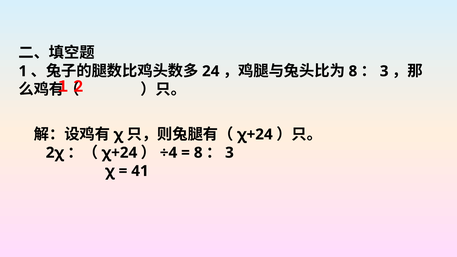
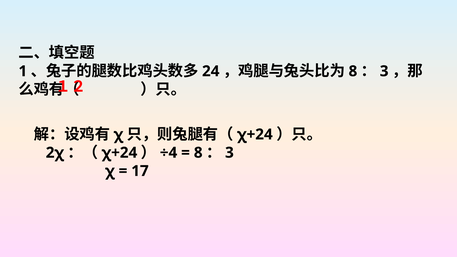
41: 41 -> 17 (140, 171)
